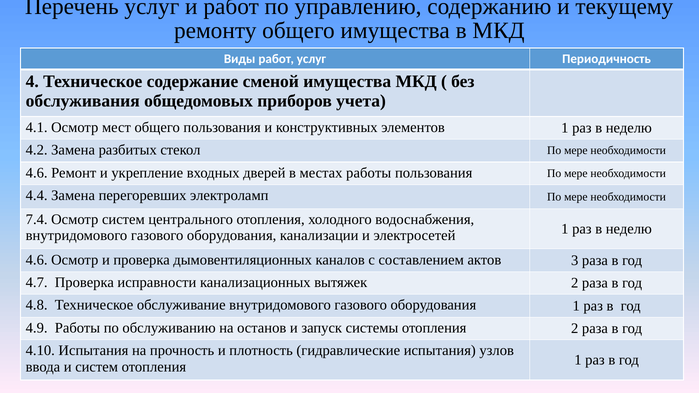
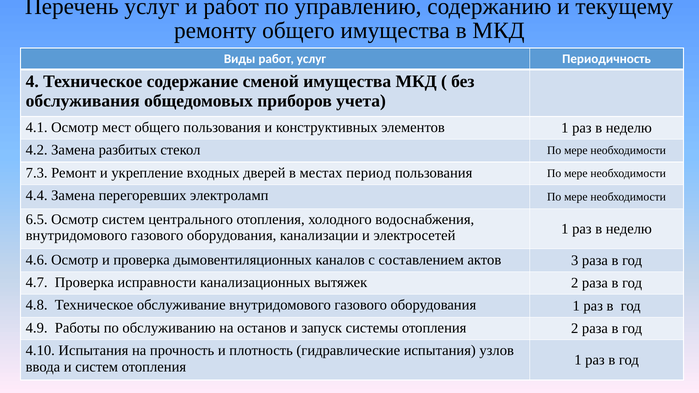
4.6: 4.6 -> 7.3 (37, 173)
местах работы: работы -> период (369, 173)
7.4: 7.4 -> 6.5 (37, 220)
